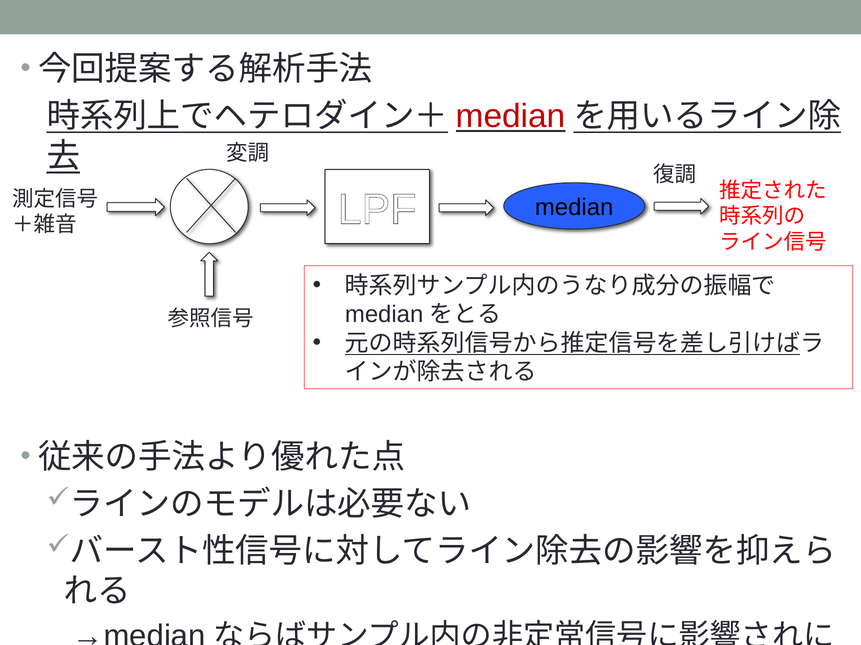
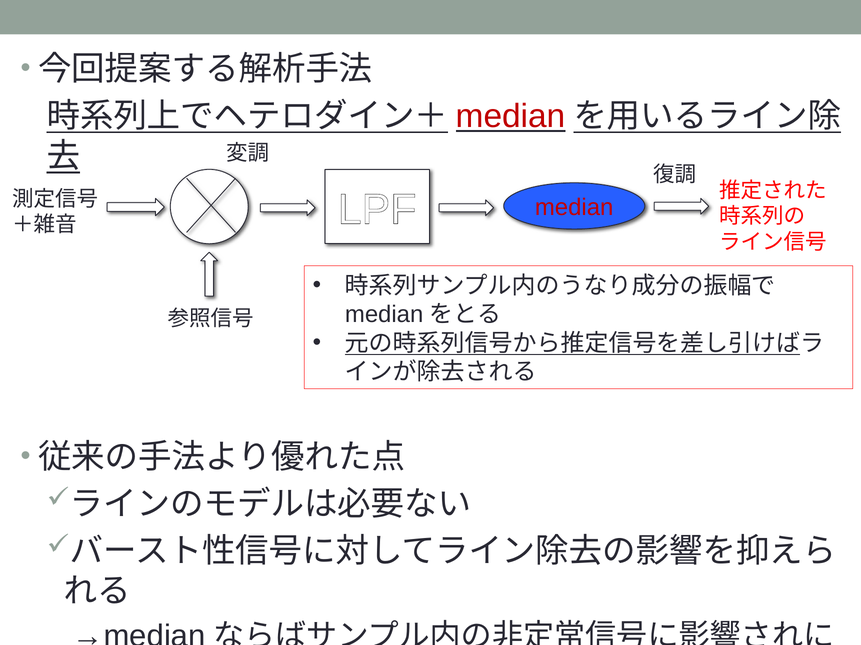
median colour: black -> red (574, 208)
